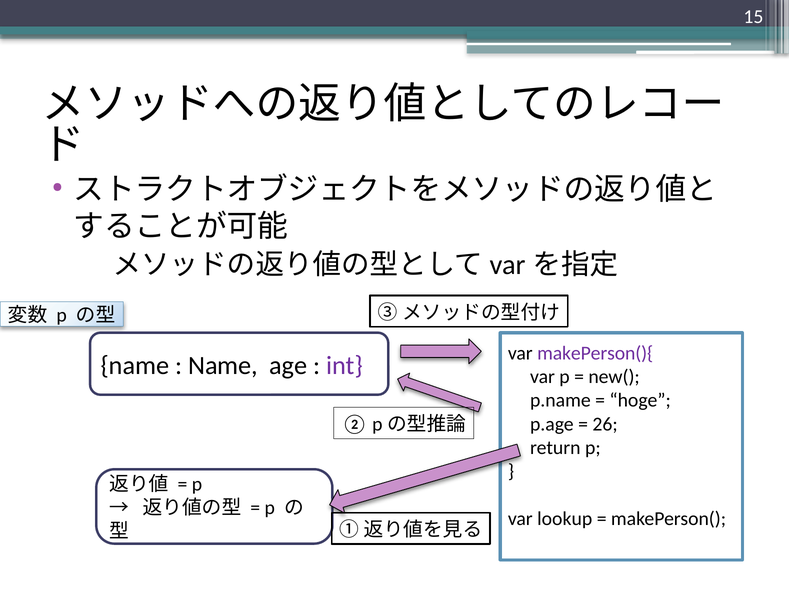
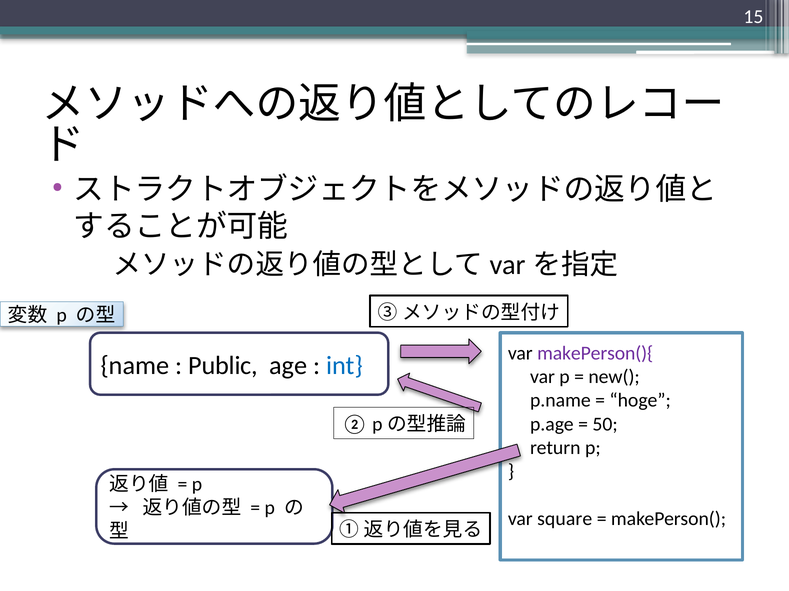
Name: Name -> Public (223, 366)
int colour: purple -> blue (344, 366)
26: 26 -> 50 (605, 425)
lookup: lookup -> square (565, 519)
